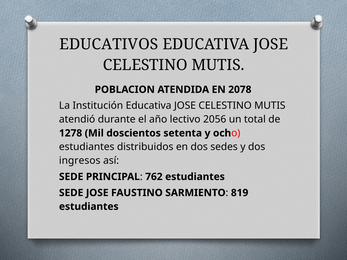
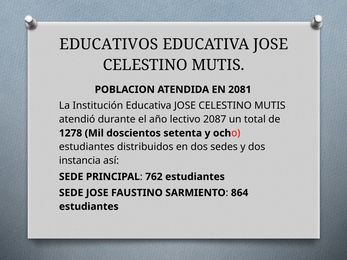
2078: 2078 -> 2081 (240, 90)
2056: 2056 -> 2087 (215, 119)
ingresos: ingresos -> instancia (80, 161)
819: 819 -> 864 (240, 193)
